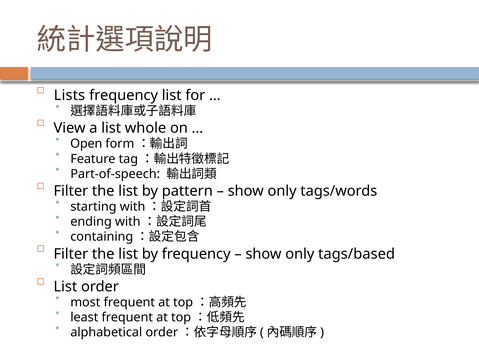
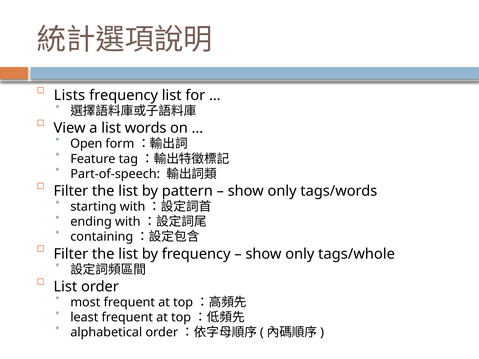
whole: whole -> words (146, 128)
tags/based: tags/based -> tags/whole (357, 254)
